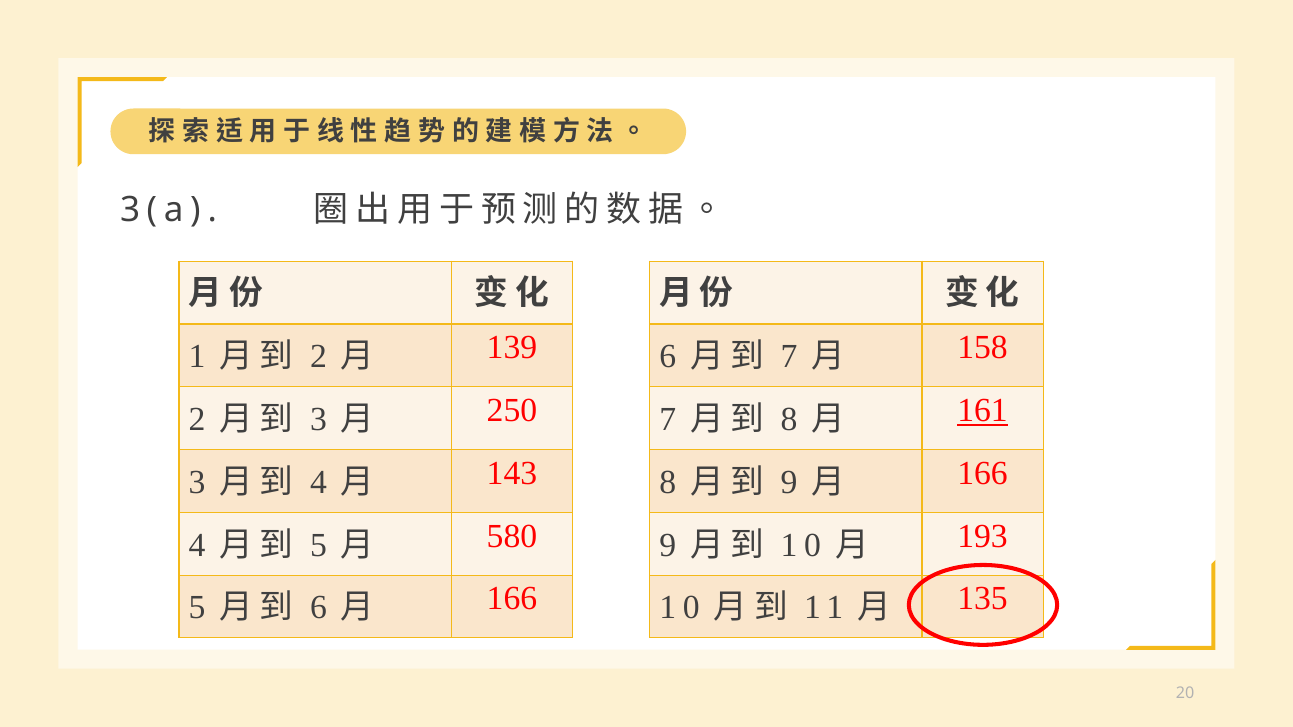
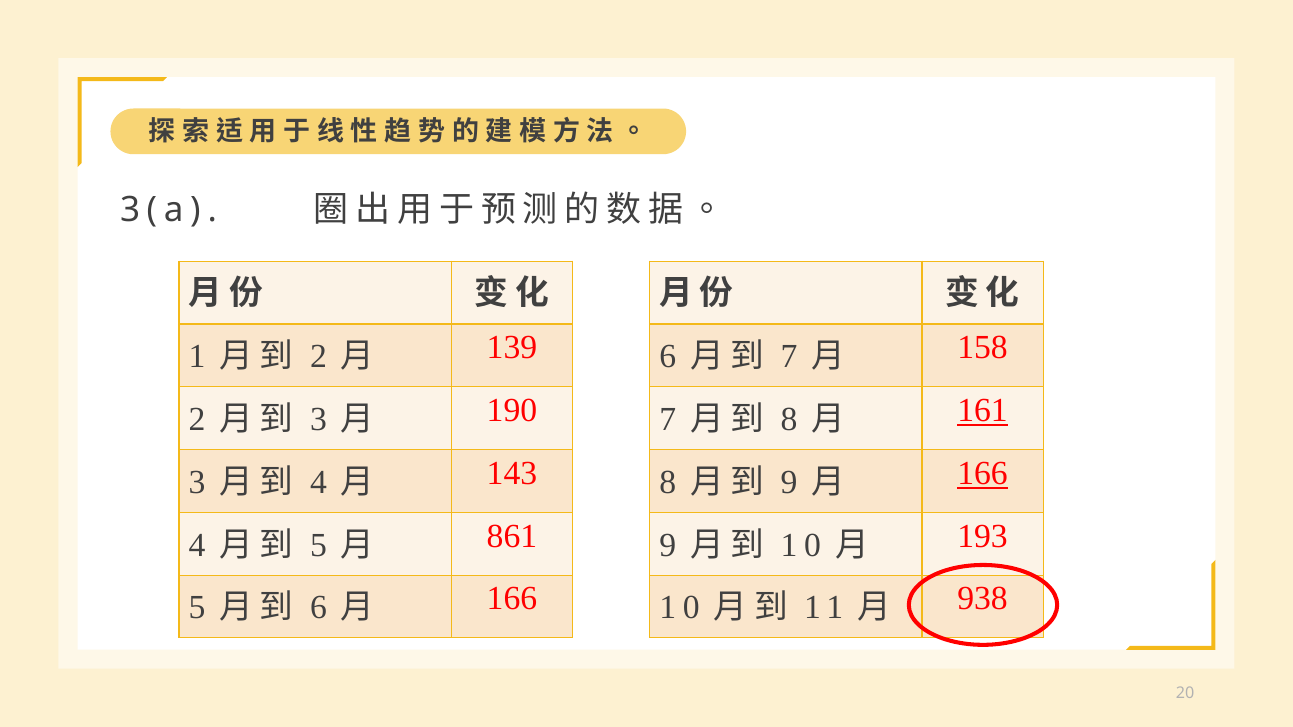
250: 250 -> 190 (512, 411)
166 underline: none -> present (983, 473)
580: 580 -> 861 (512, 536)
135: 135 -> 938 (983, 599)
